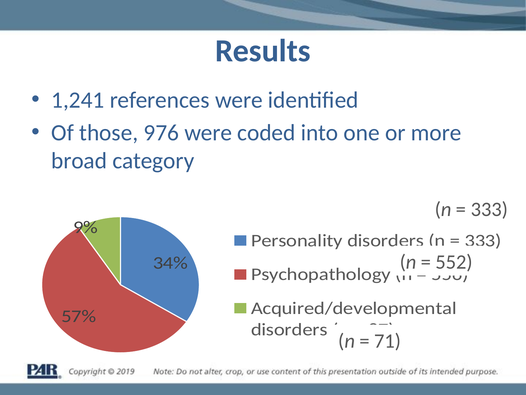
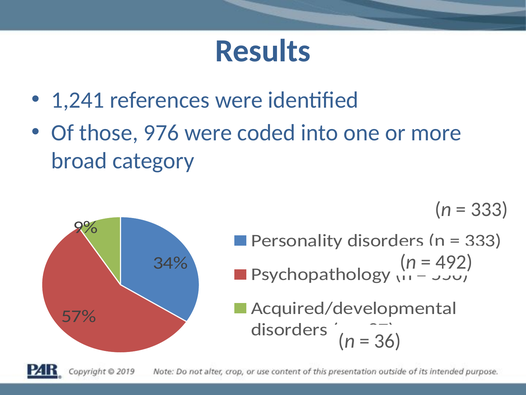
552: 552 -> 492 (454, 262)
71: 71 -> 36 (388, 341)
